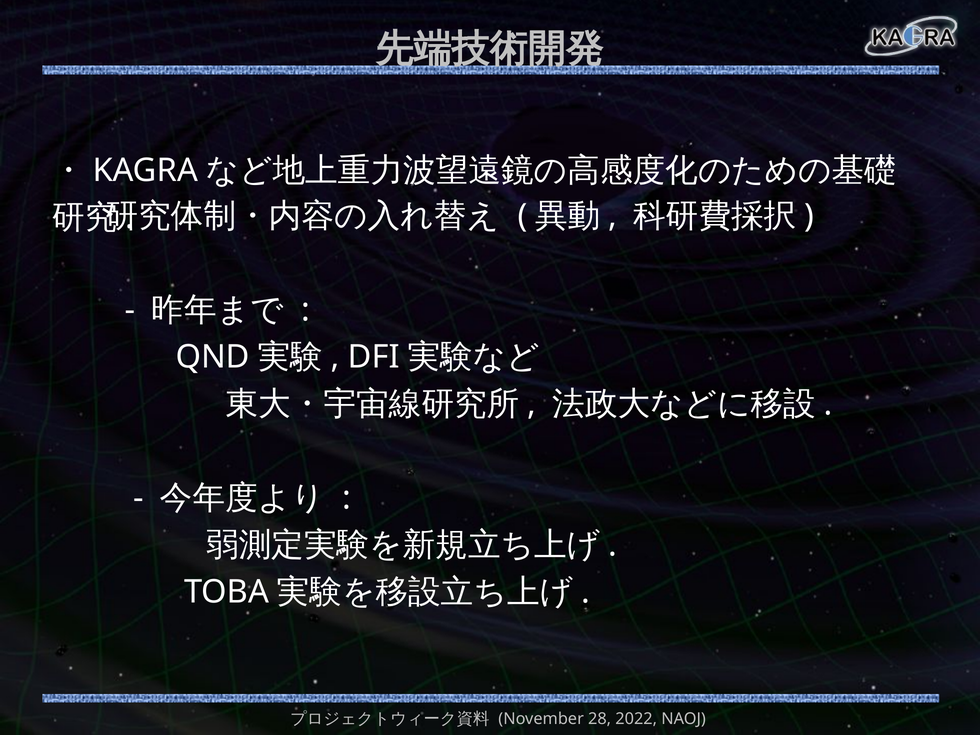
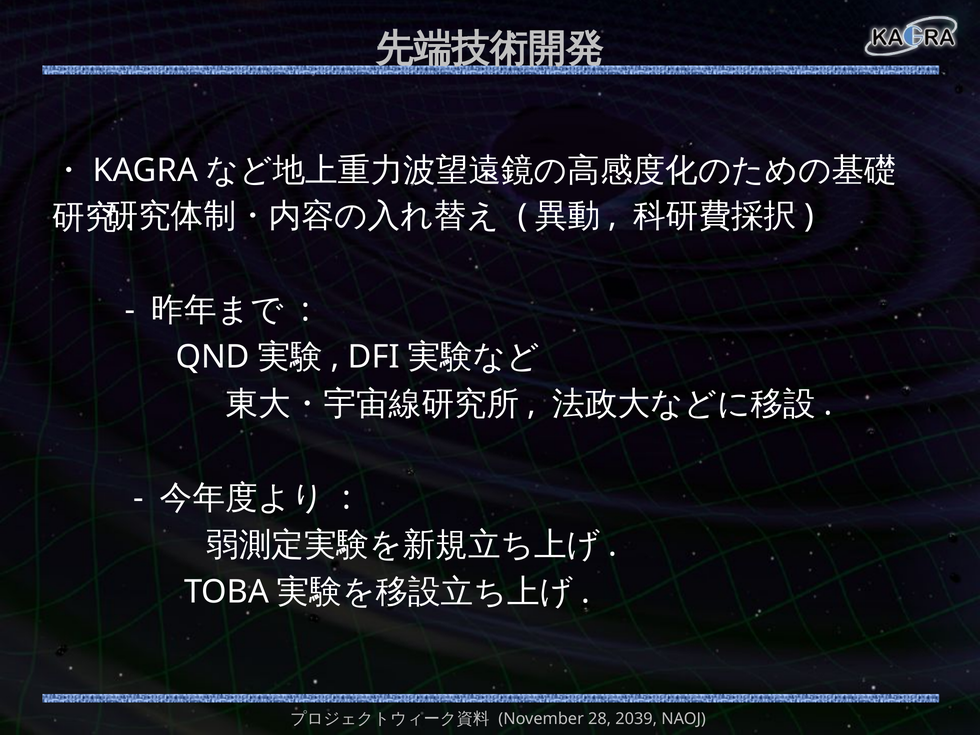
2022: 2022 -> 2039 (636, 719)
